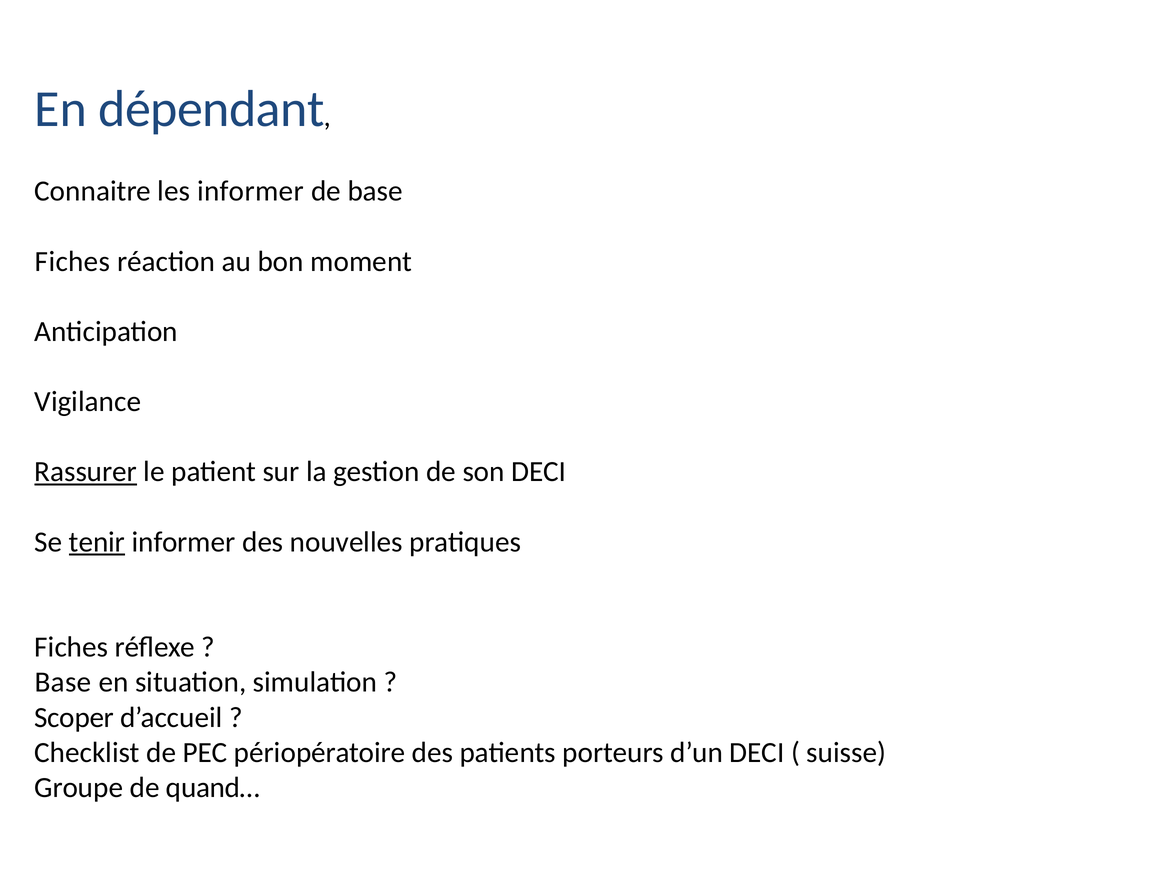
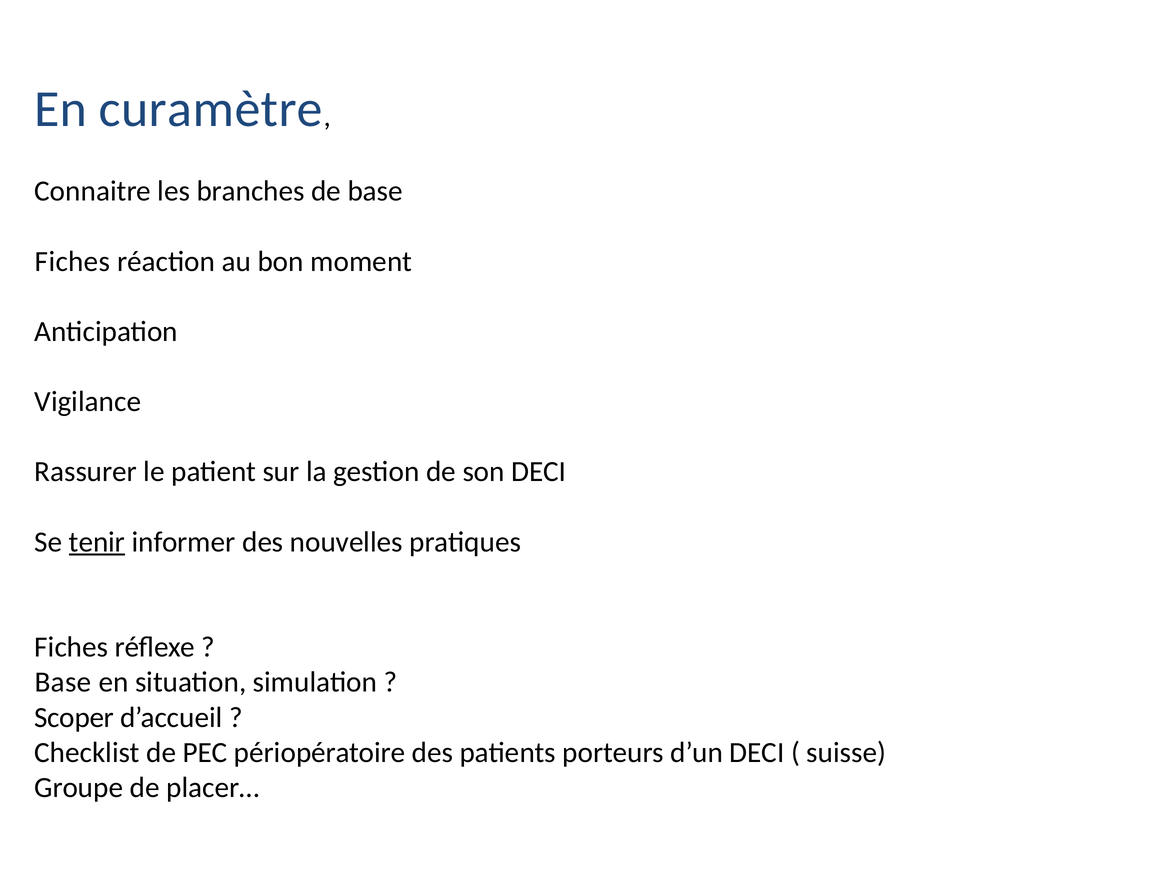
dépendant: dépendant -> curamètre (211, 109)
les informer: informer -> branches (251, 191)
Rassurer underline: present -> none (86, 472)
quand…: quand… -> placer… (213, 787)
